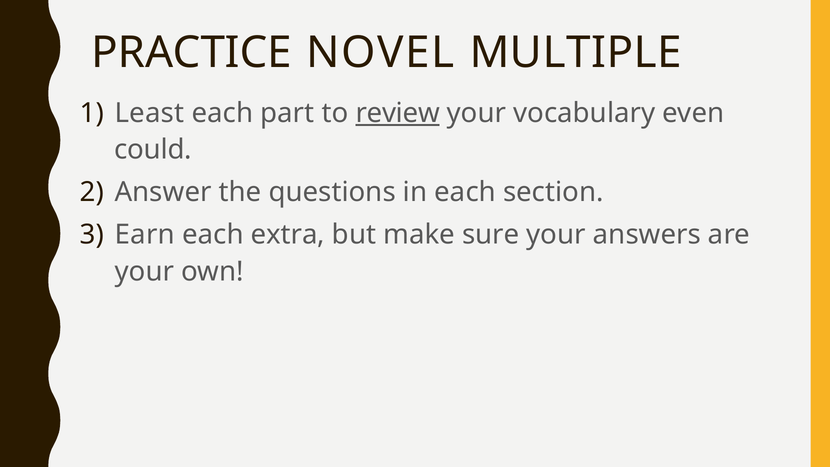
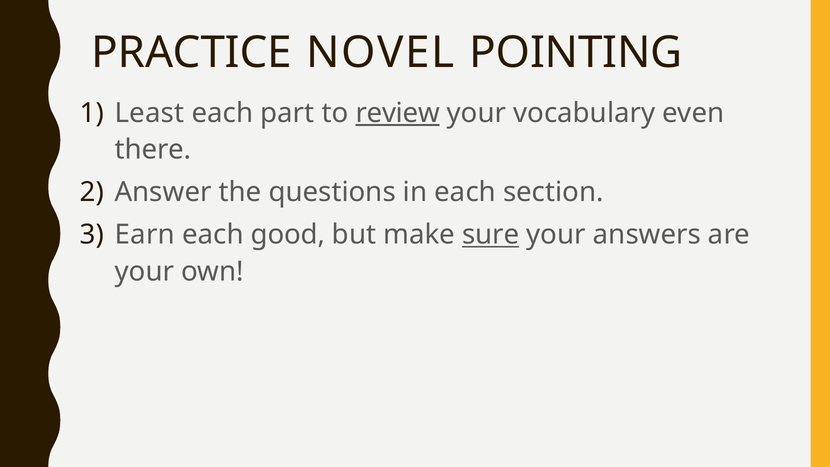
MULTIPLE: MULTIPLE -> POINTING (576, 53)
could: could -> there (153, 150)
extra: extra -> good (288, 235)
sure underline: none -> present (491, 235)
